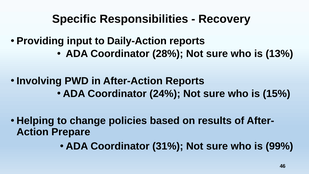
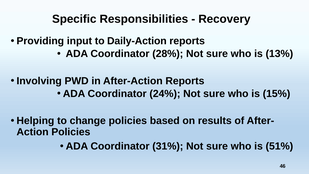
Prepare: Prepare -> Policies (71, 132)
99%: 99% -> 51% (279, 146)
